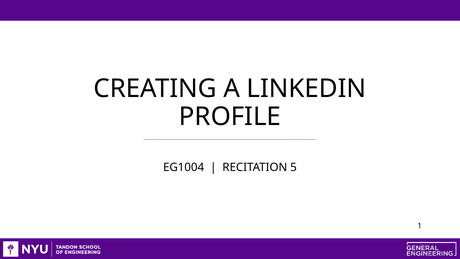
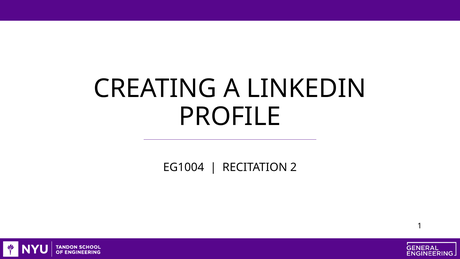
5: 5 -> 2 (294, 167)
